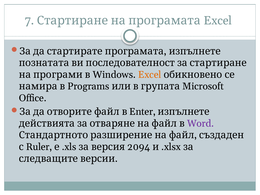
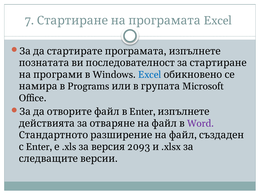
Excel colour: orange -> blue (150, 75)
Ruler: Ruler -> Enter (39, 147)
2094: 2094 -> 2093 (139, 147)
